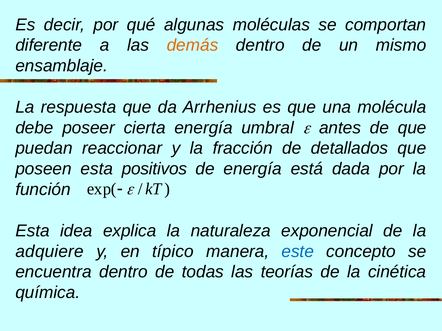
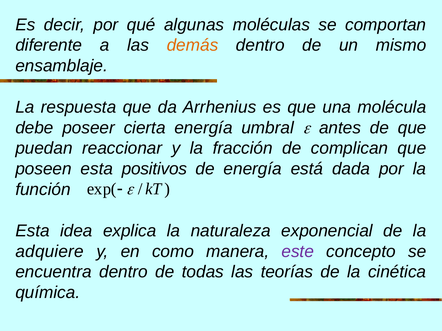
detallados: detallados -> complican (350, 149)
típico: típico -> como (173, 252)
este colour: blue -> purple (298, 252)
